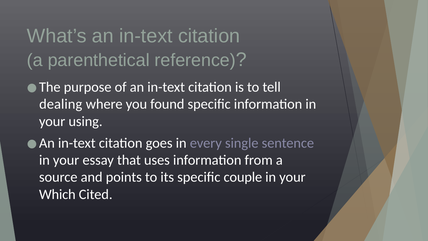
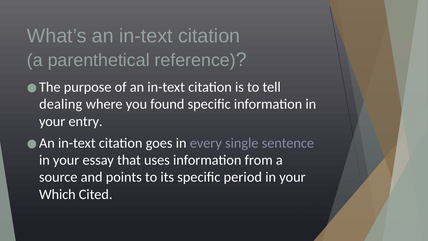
using: using -> entry (86, 121)
couple: couple -> period (243, 177)
